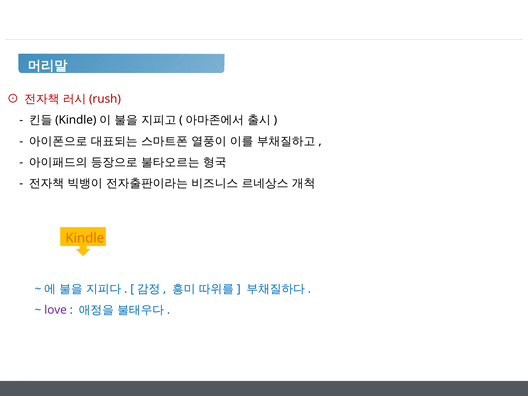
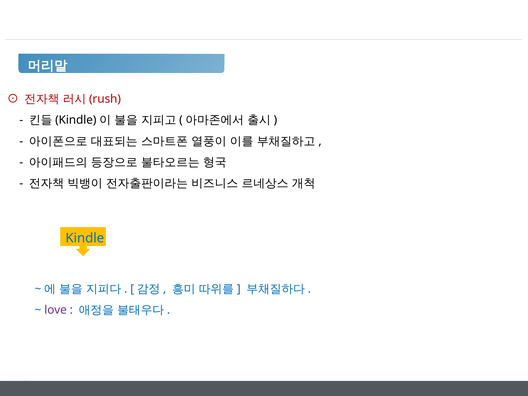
Kindle colour: orange -> blue (85, 238)
